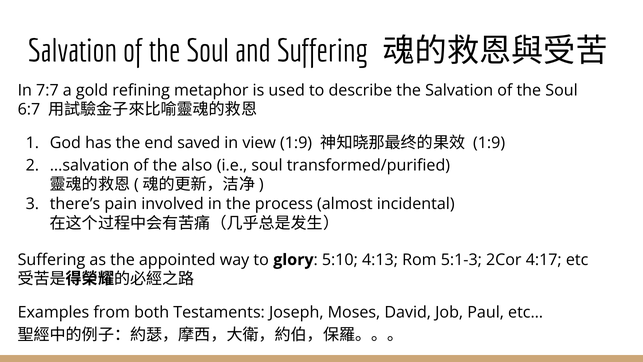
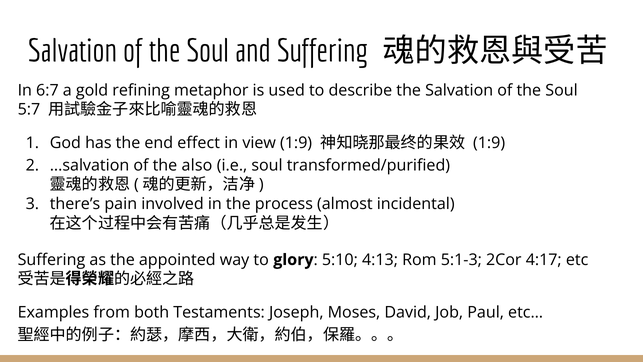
7:7: 7:7 -> 6:7 (47, 90)
6:7: 6:7 -> 5:7 (29, 109)
saved: saved -> effect (199, 143)
